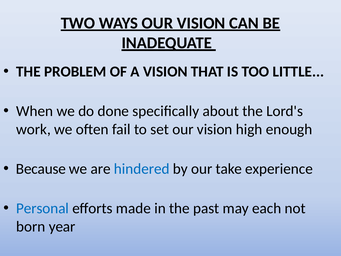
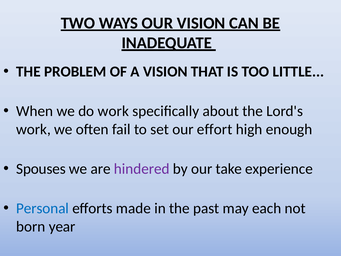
do done: done -> work (113, 111)
set our vision: vision -> effort (215, 129)
Because: Because -> Spouses (41, 169)
hindered colour: blue -> purple (142, 169)
